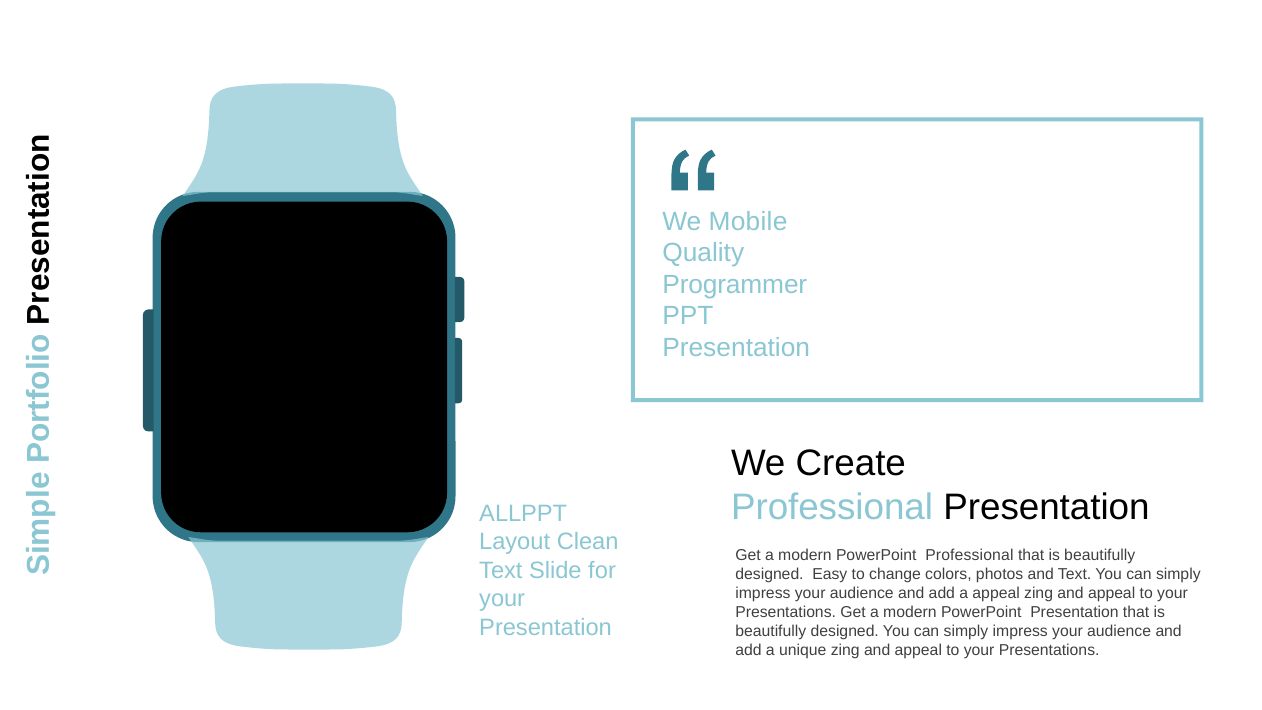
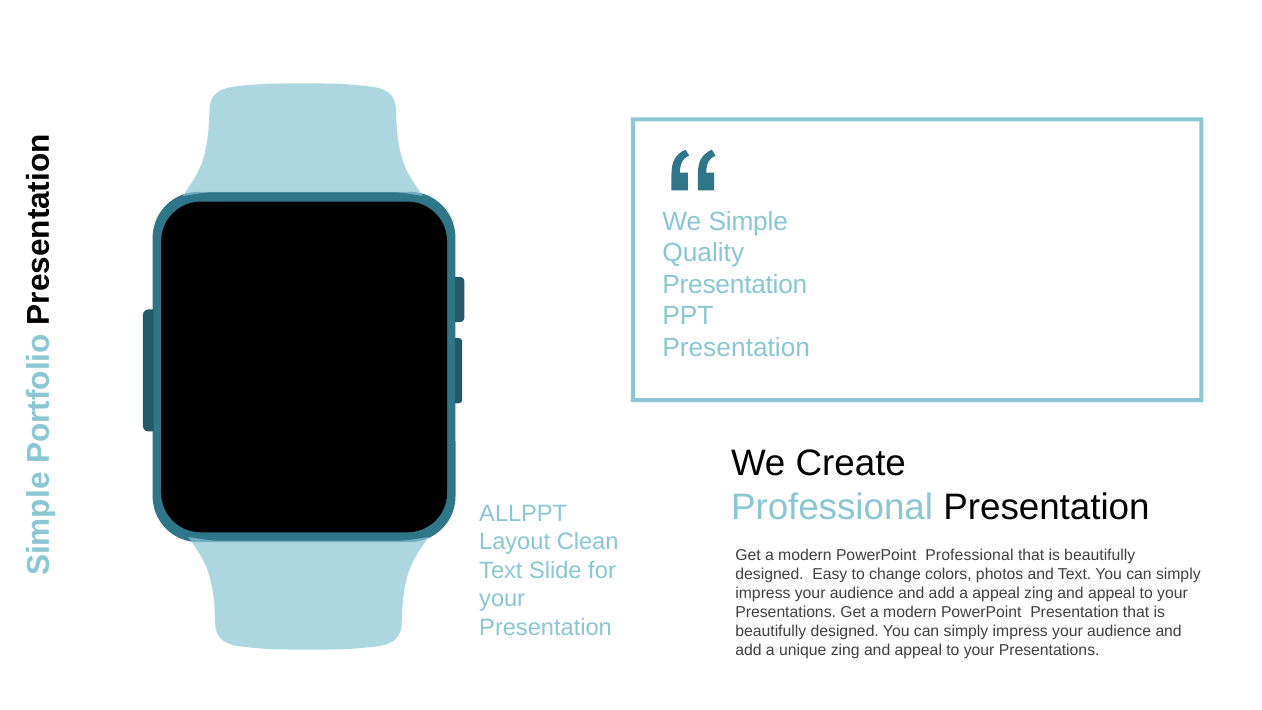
Mobile: Mobile -> Simple (748, 222)
Programmer: Programmer -> Presentation (735, 285)
